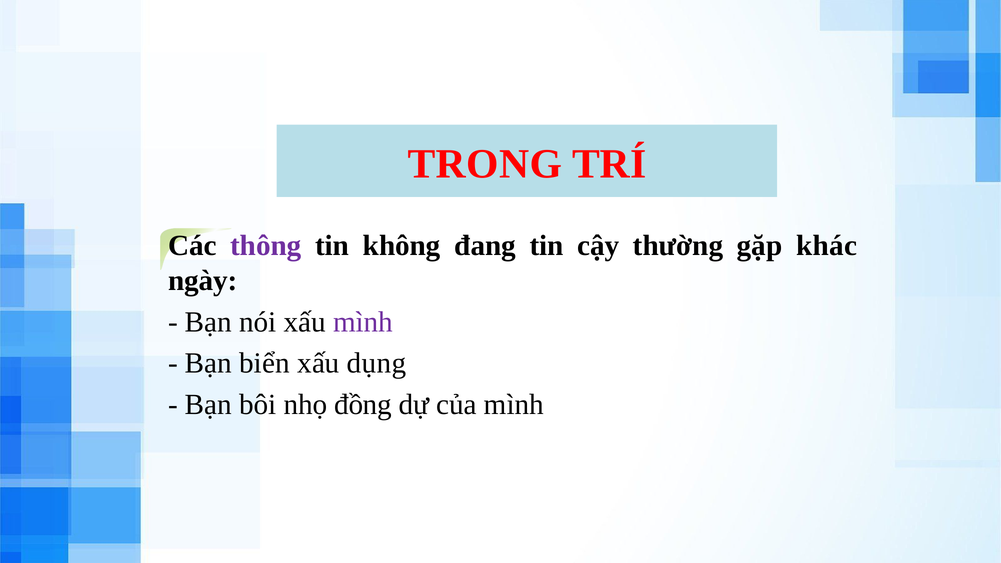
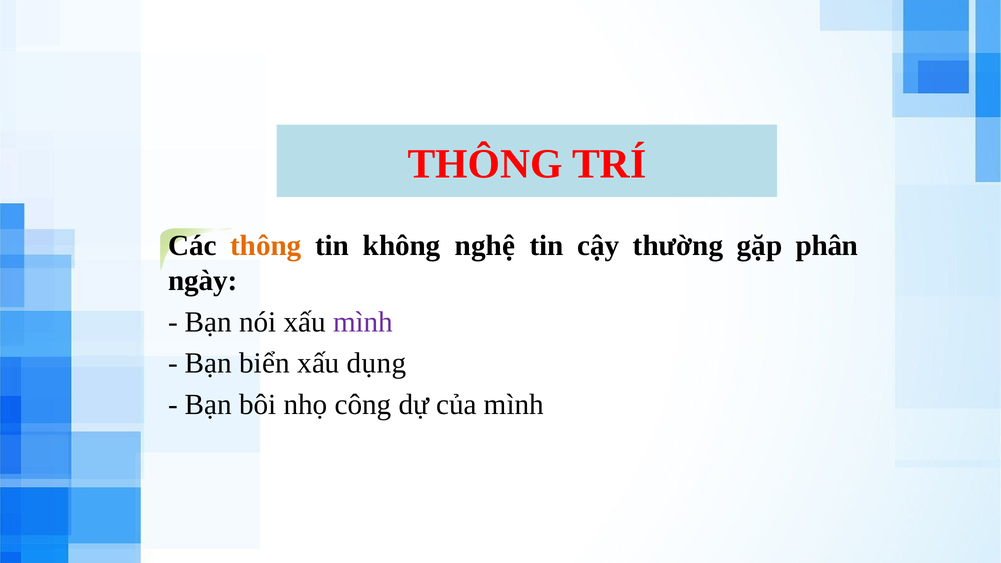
TRONG: TRONG -> THÔNG (485, 164)
thông colour: purple -> orange (266, 246)
đang: đang -> nghệ (485, 246)
khác: khác -> phân (827, 246)
đồng: đồng -> công (363, 405)
